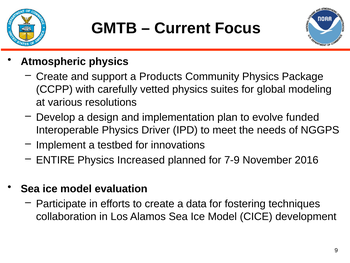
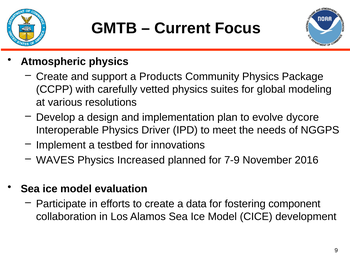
funded: funded -> dycore (303, 117)
ENTIRE: ENTIRE -> WAVES (55, 160)
techniques: techniques -> component (294, 203)
